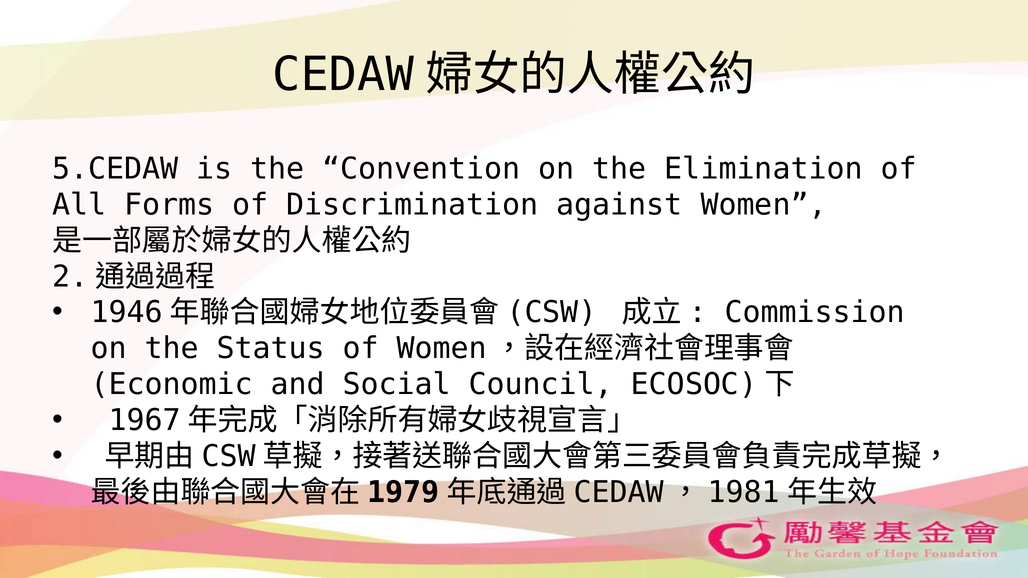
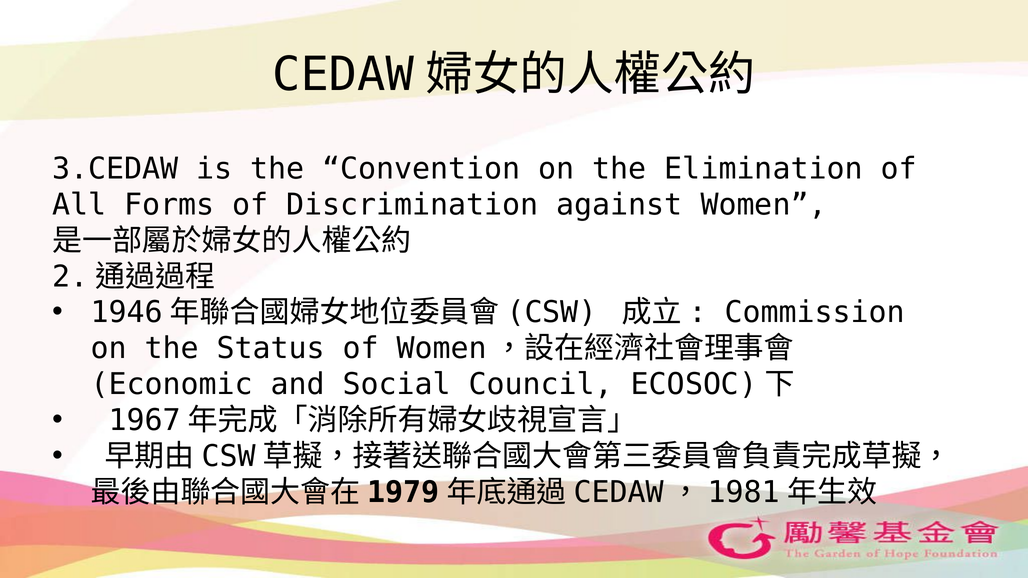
5.CEDAW: 5.CEDAW -> 3.CEDAW (115, 169)
